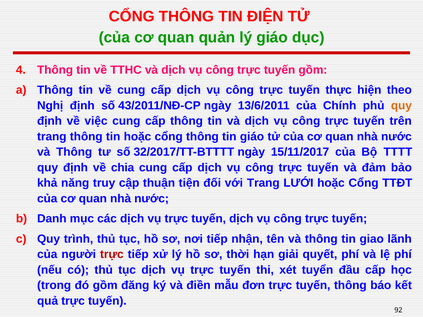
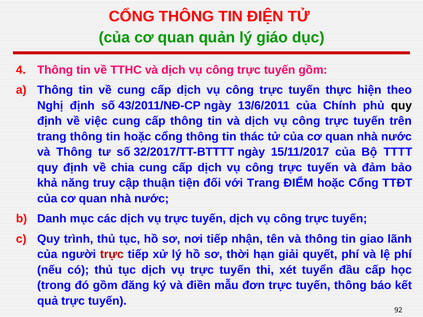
quy colour: orange -> black (401, 106)
tin giáo: giáo -> thác (252, 137)
LƯỚI: LƯỚI -> ĐIỂM (298, 183)
